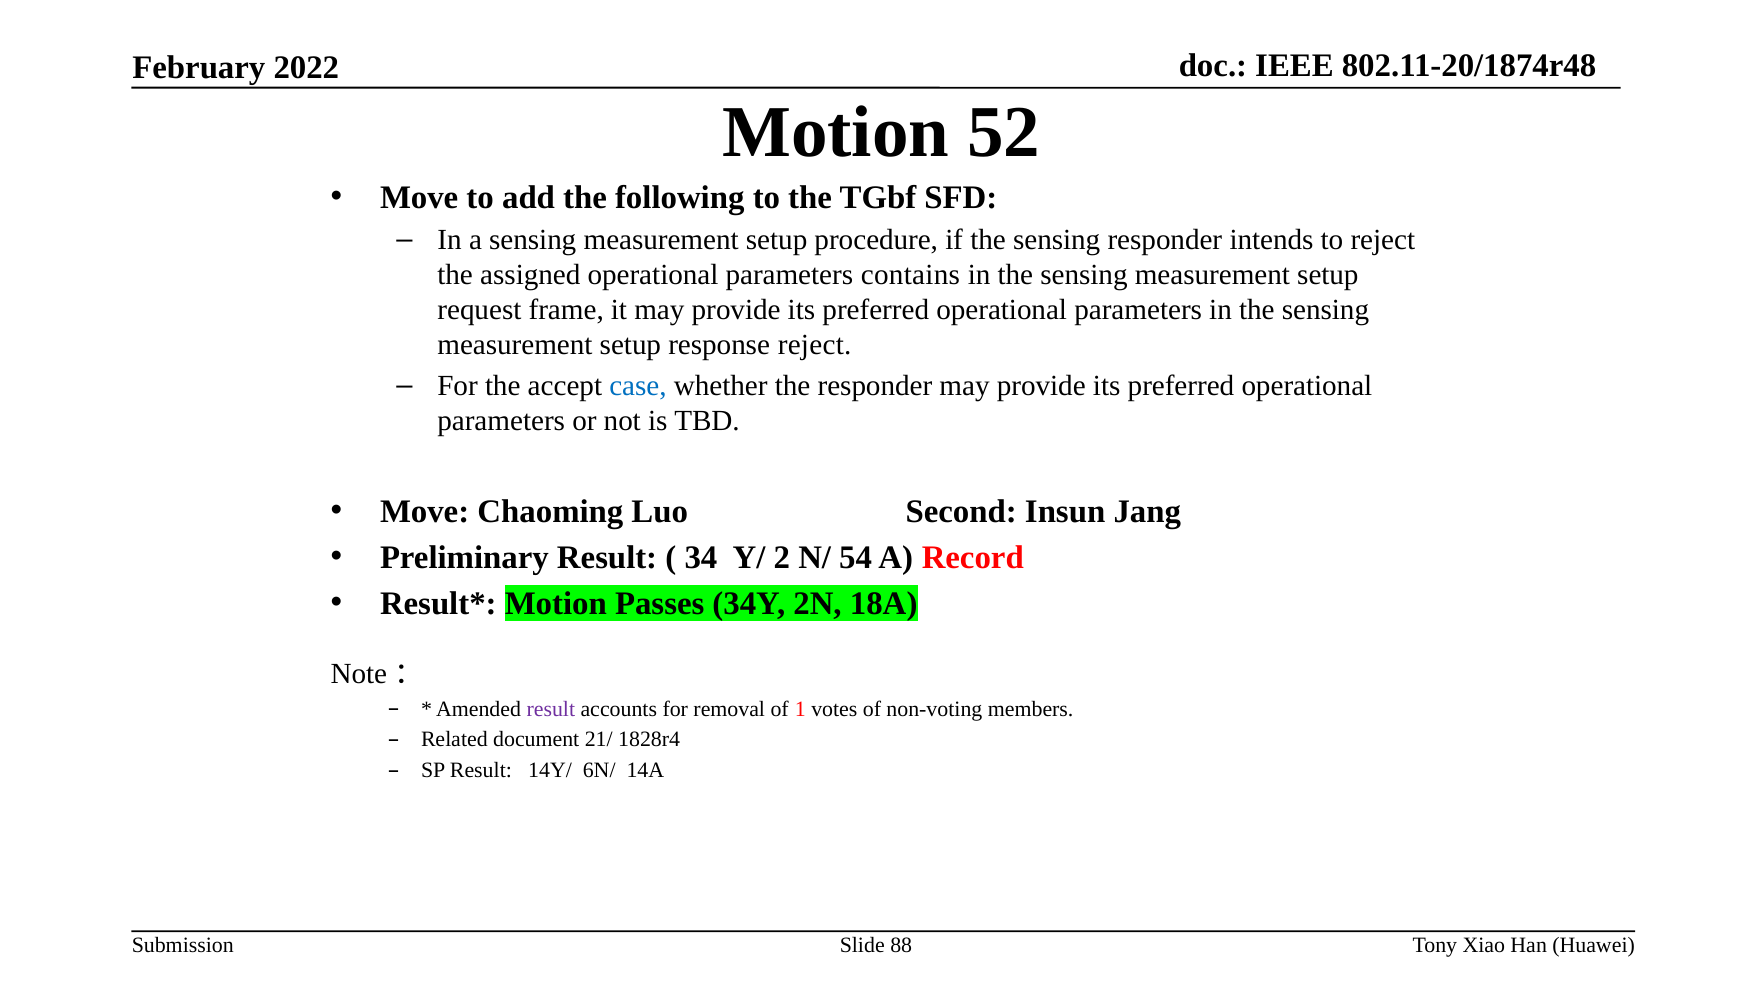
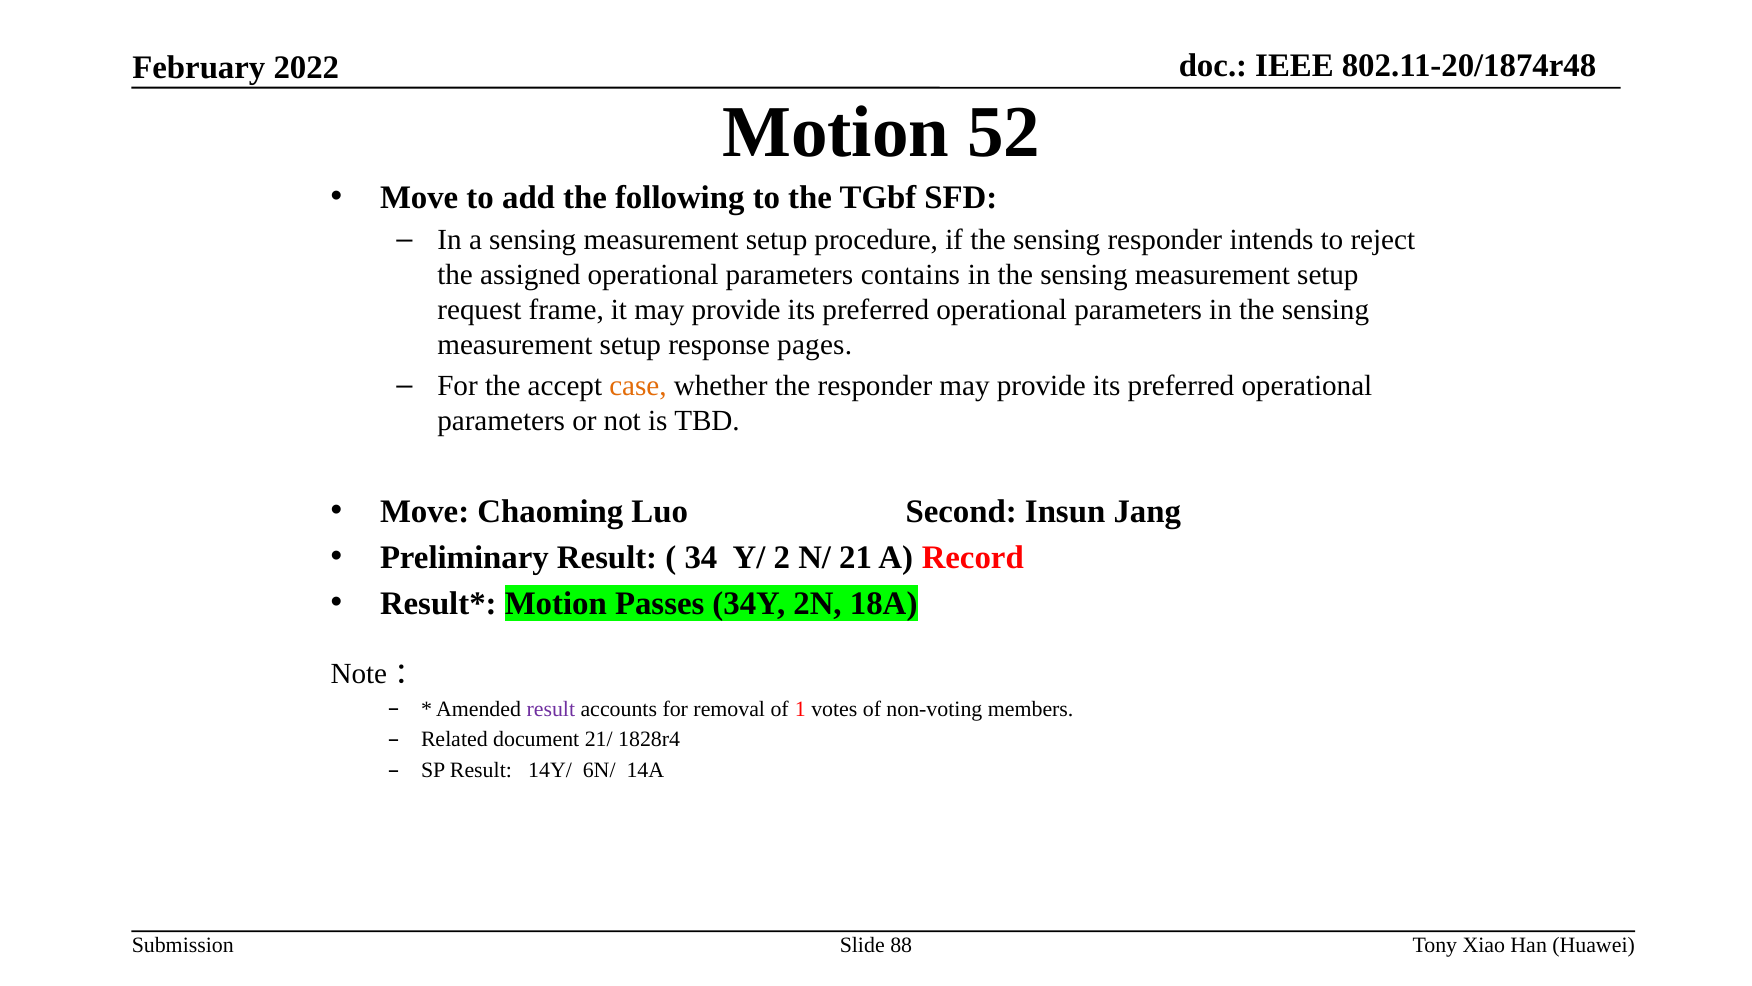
response reject: reject -> pages (815, 345)
case colour: blue -> orange (638, 386)
54: 54 -> 21 (856, 557)
